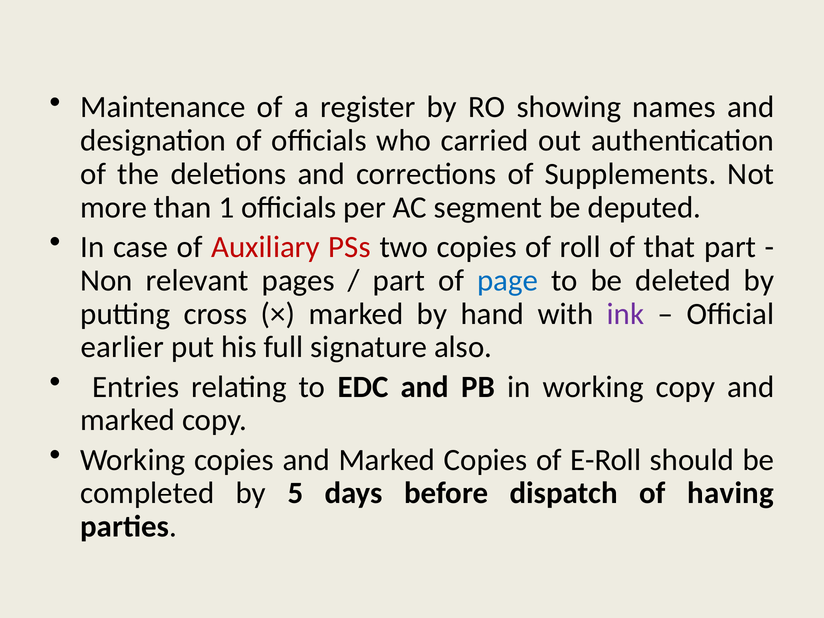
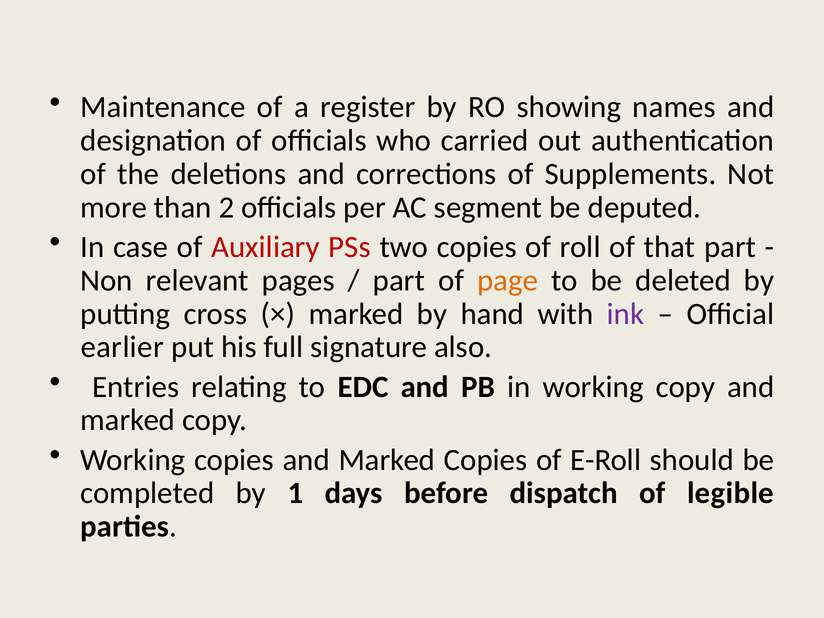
1: 1 -> 2 (226, 207)
page colour: blue -> orange (508, 280)
5: 5 -> 1 (295, 493)
having: having -> legible (731, 493)
